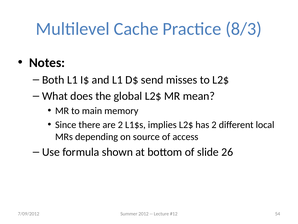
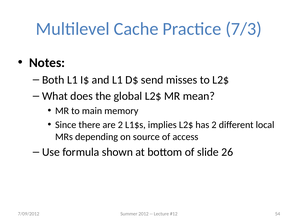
8/3: 8/3 -> 7/3 (244, 29)
